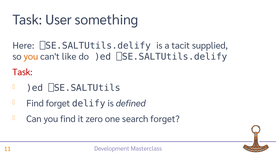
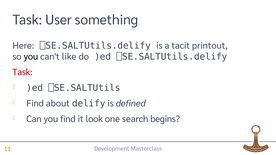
supplied: supplied -> printout (210, 46)
you colour: orange -> black (31, 57)
Find forget: forget -> about (58, 104)
zero: zero -> look (94, 119)
search forget: forget -> begins (165, 119)
